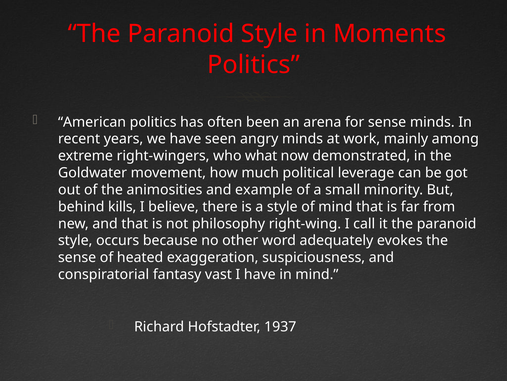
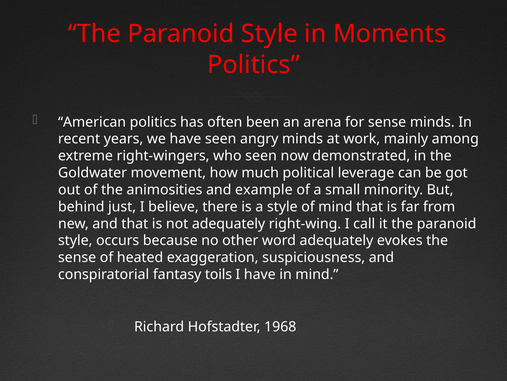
who what: what -> seen (261, 156)
kills: kills -> just (122, 206)
not philosophy: philosophy -> adequately (229, 223)
vast: vast -> toils (218, 274)
1937: 1937 -> 1968 (280, 326)
